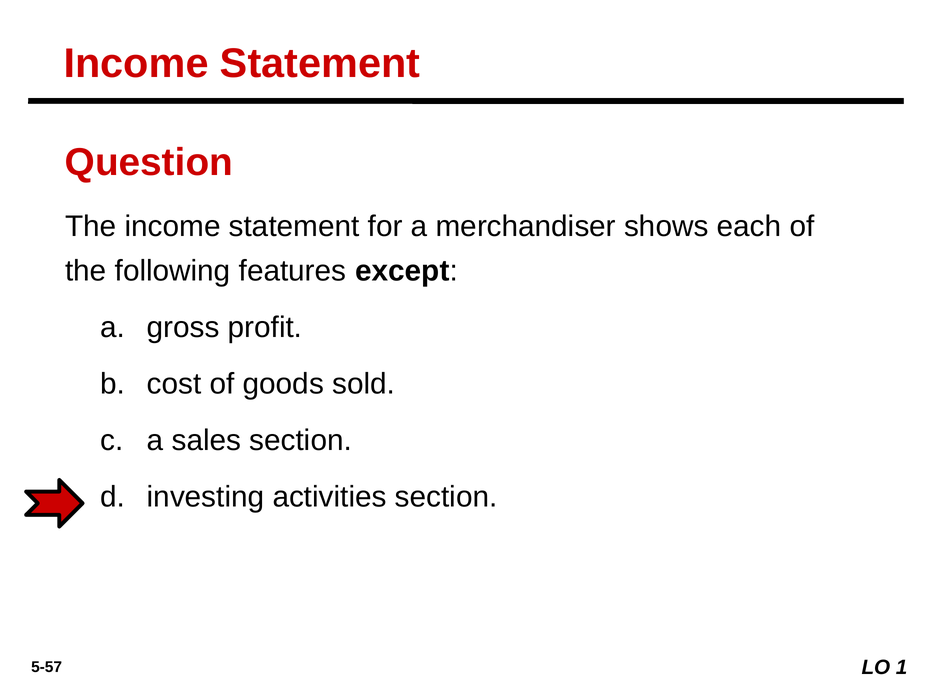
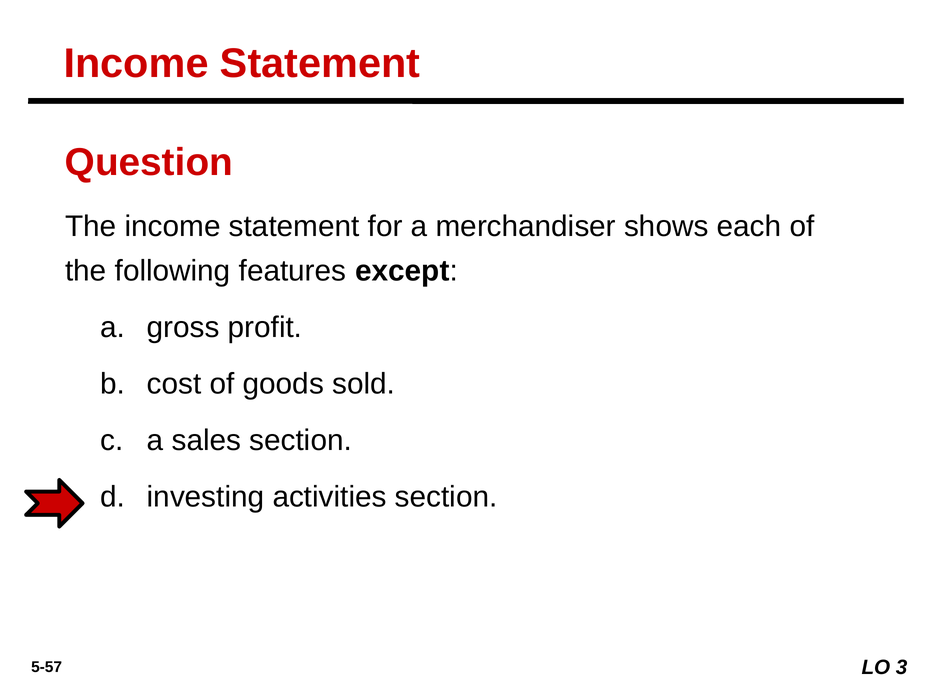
1: 1 -> 3 (902, 668)
